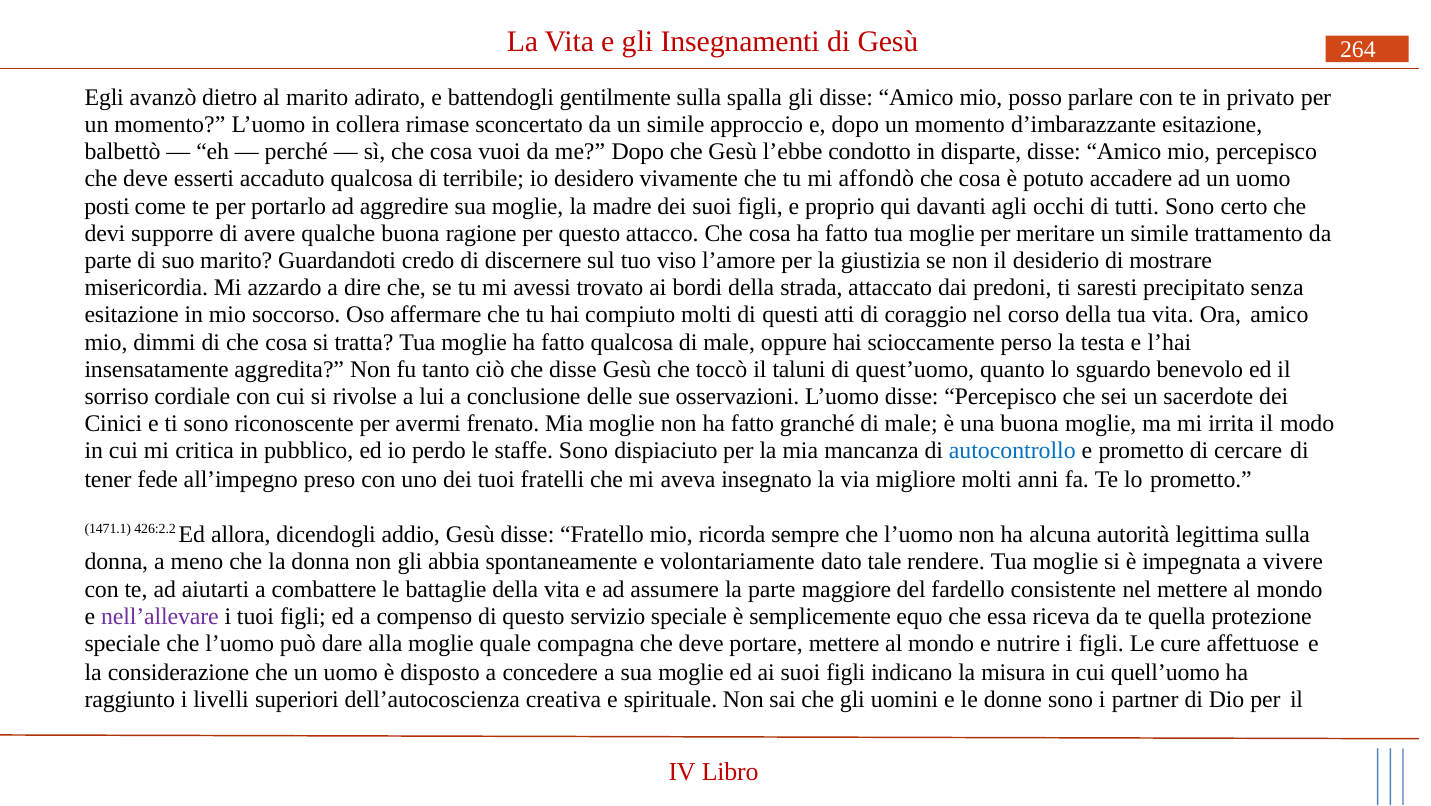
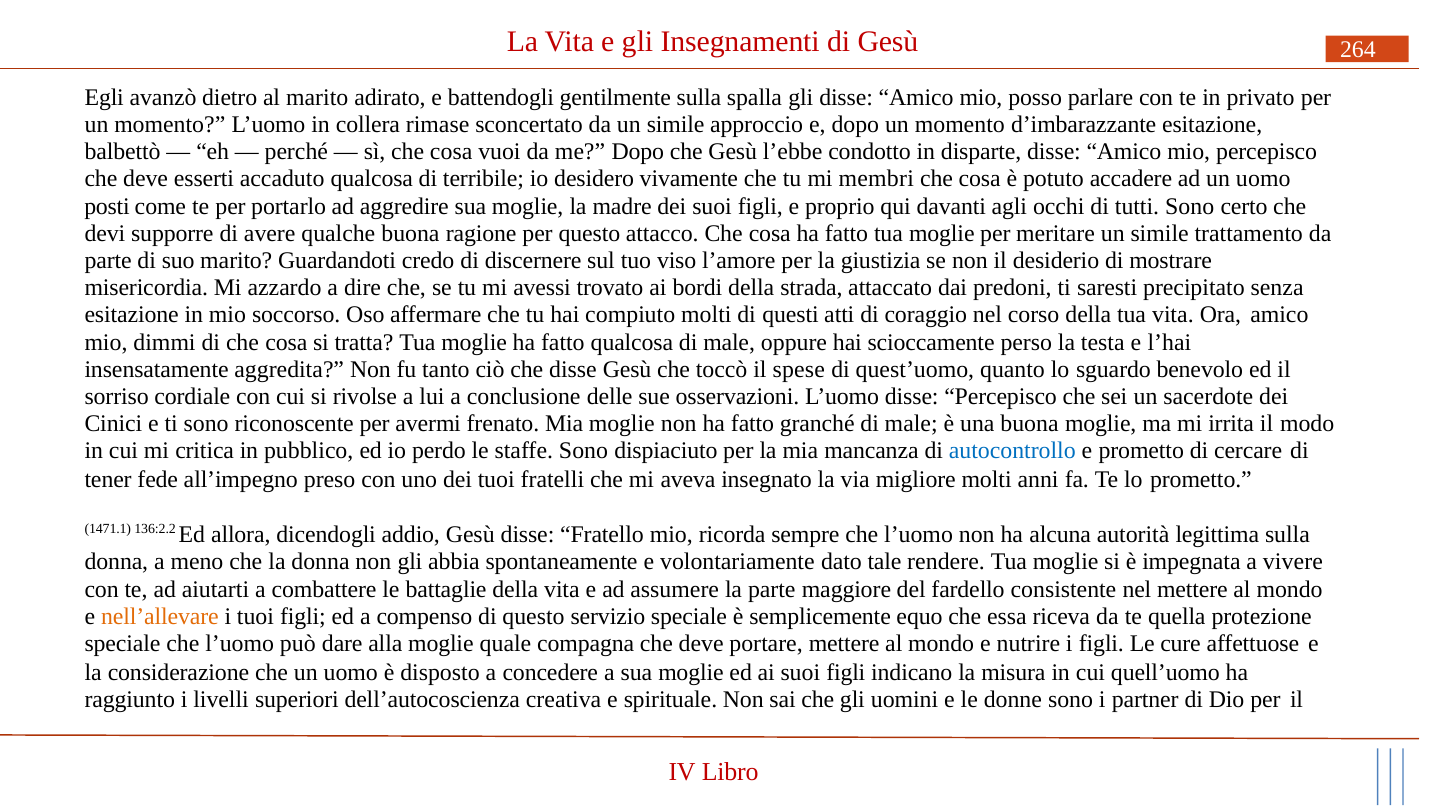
affondò: affondò -> membri (876, 179)
taluni: taluni -> spese (799, 369)
426:2.2: 426:2.2 -> 136:2.2 (155, 529)
nell’allevare colour: purple -> orange (160, 616)
